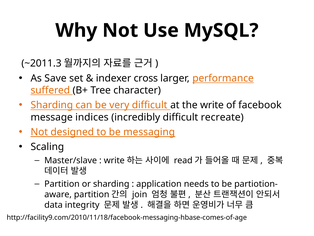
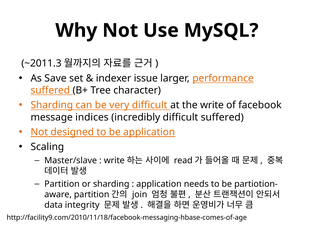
cross: cross -> issue (146, 78)
difficult recreate: recreate -> suffered (222, 117)
be messaging: messaging -> application (149, 132)
